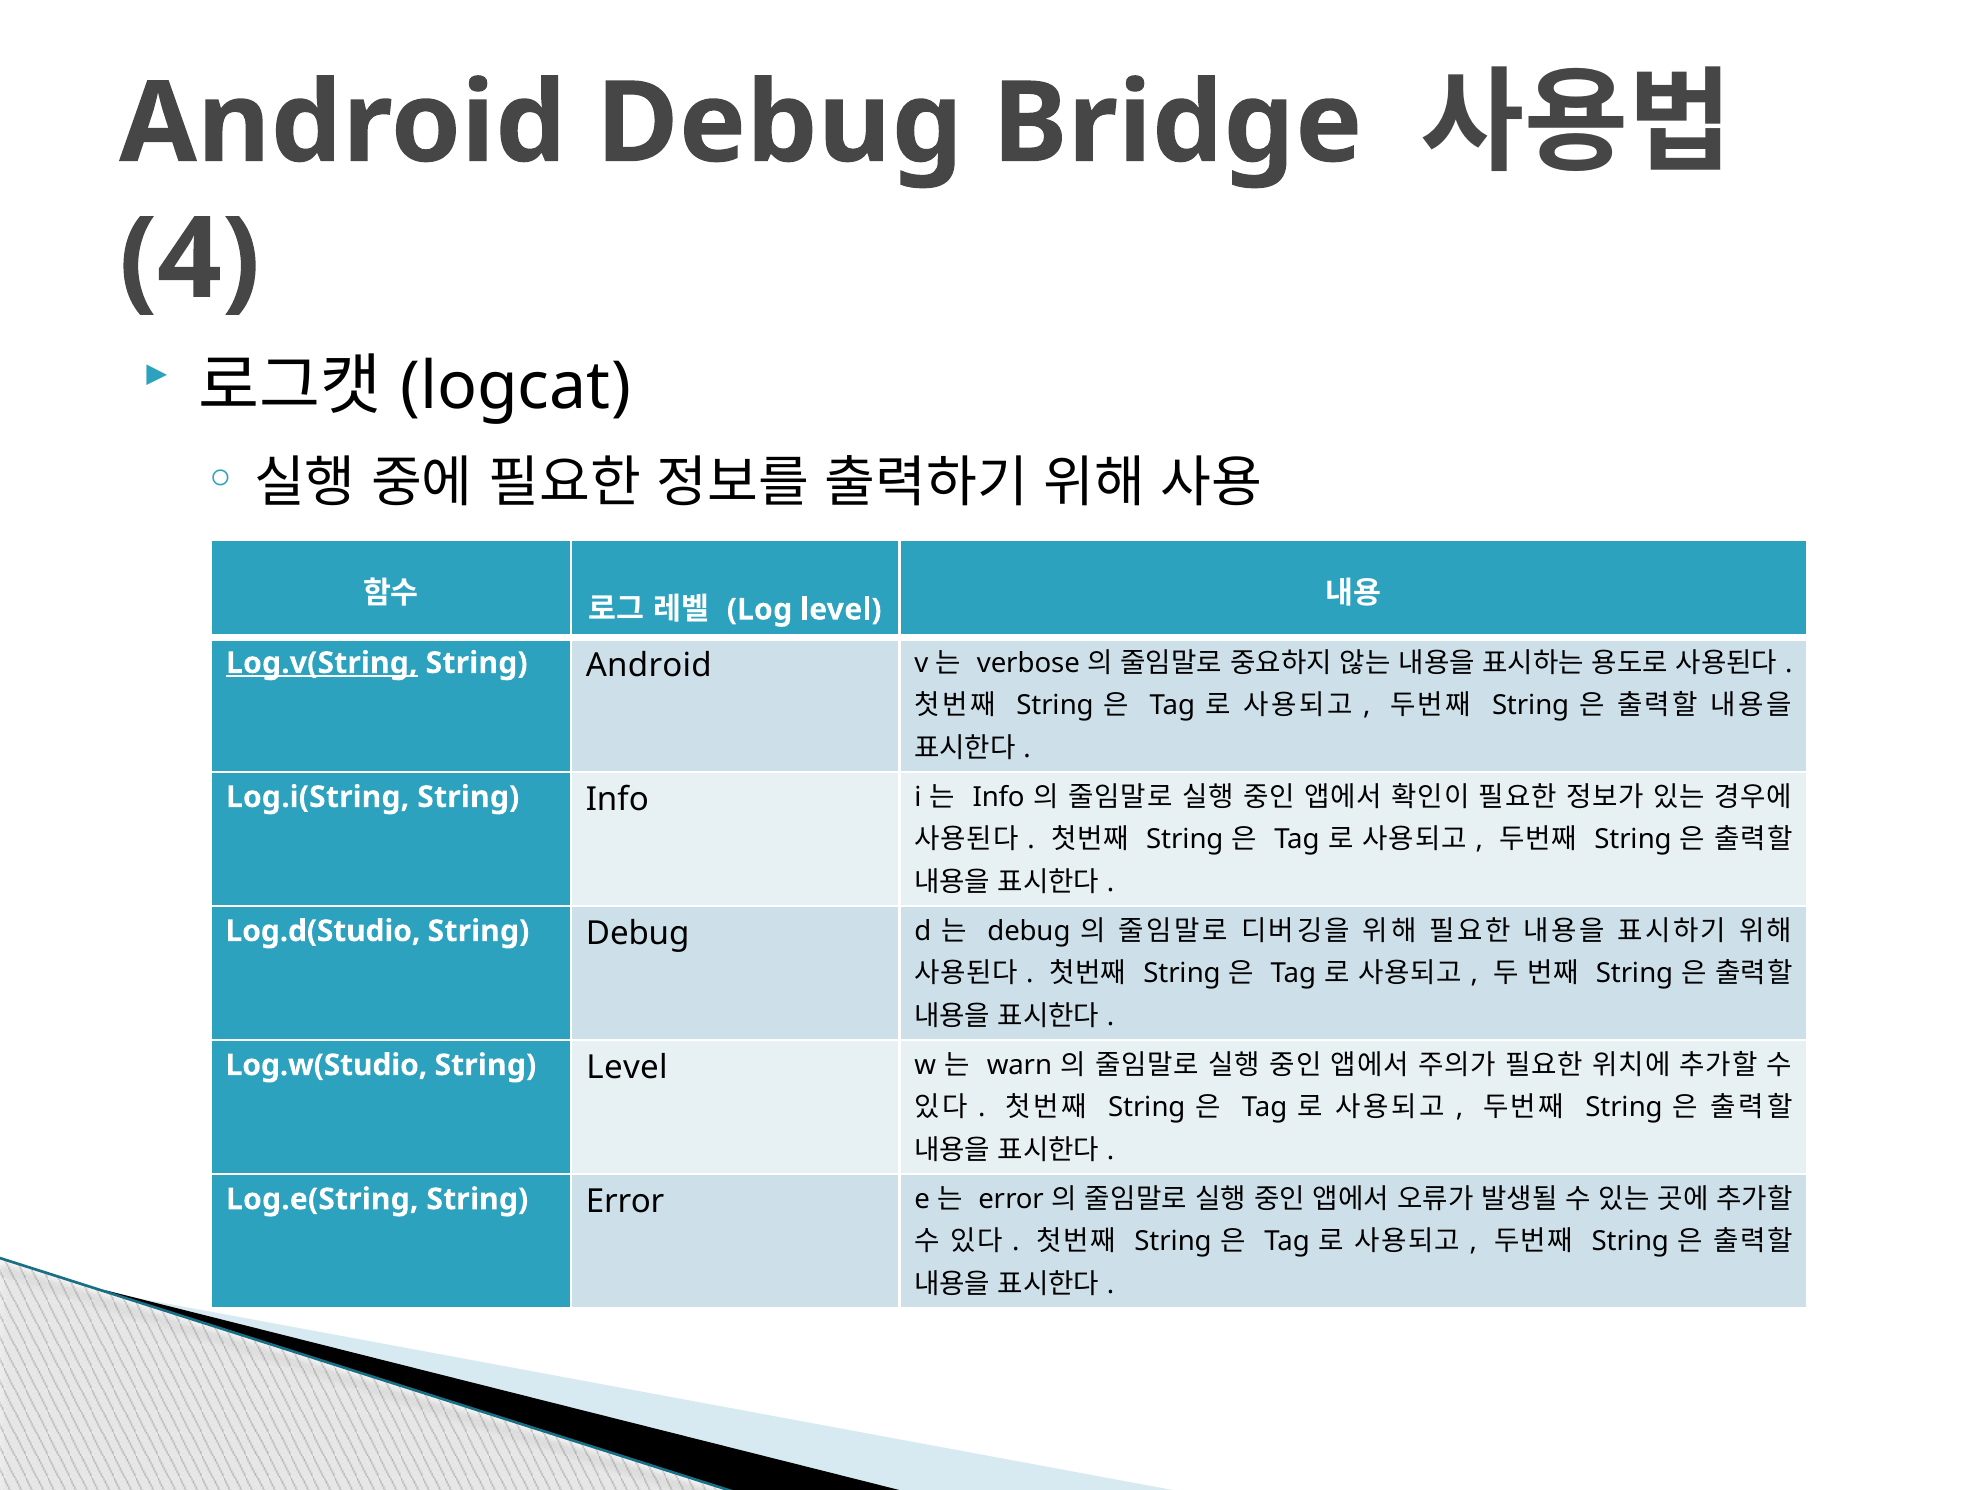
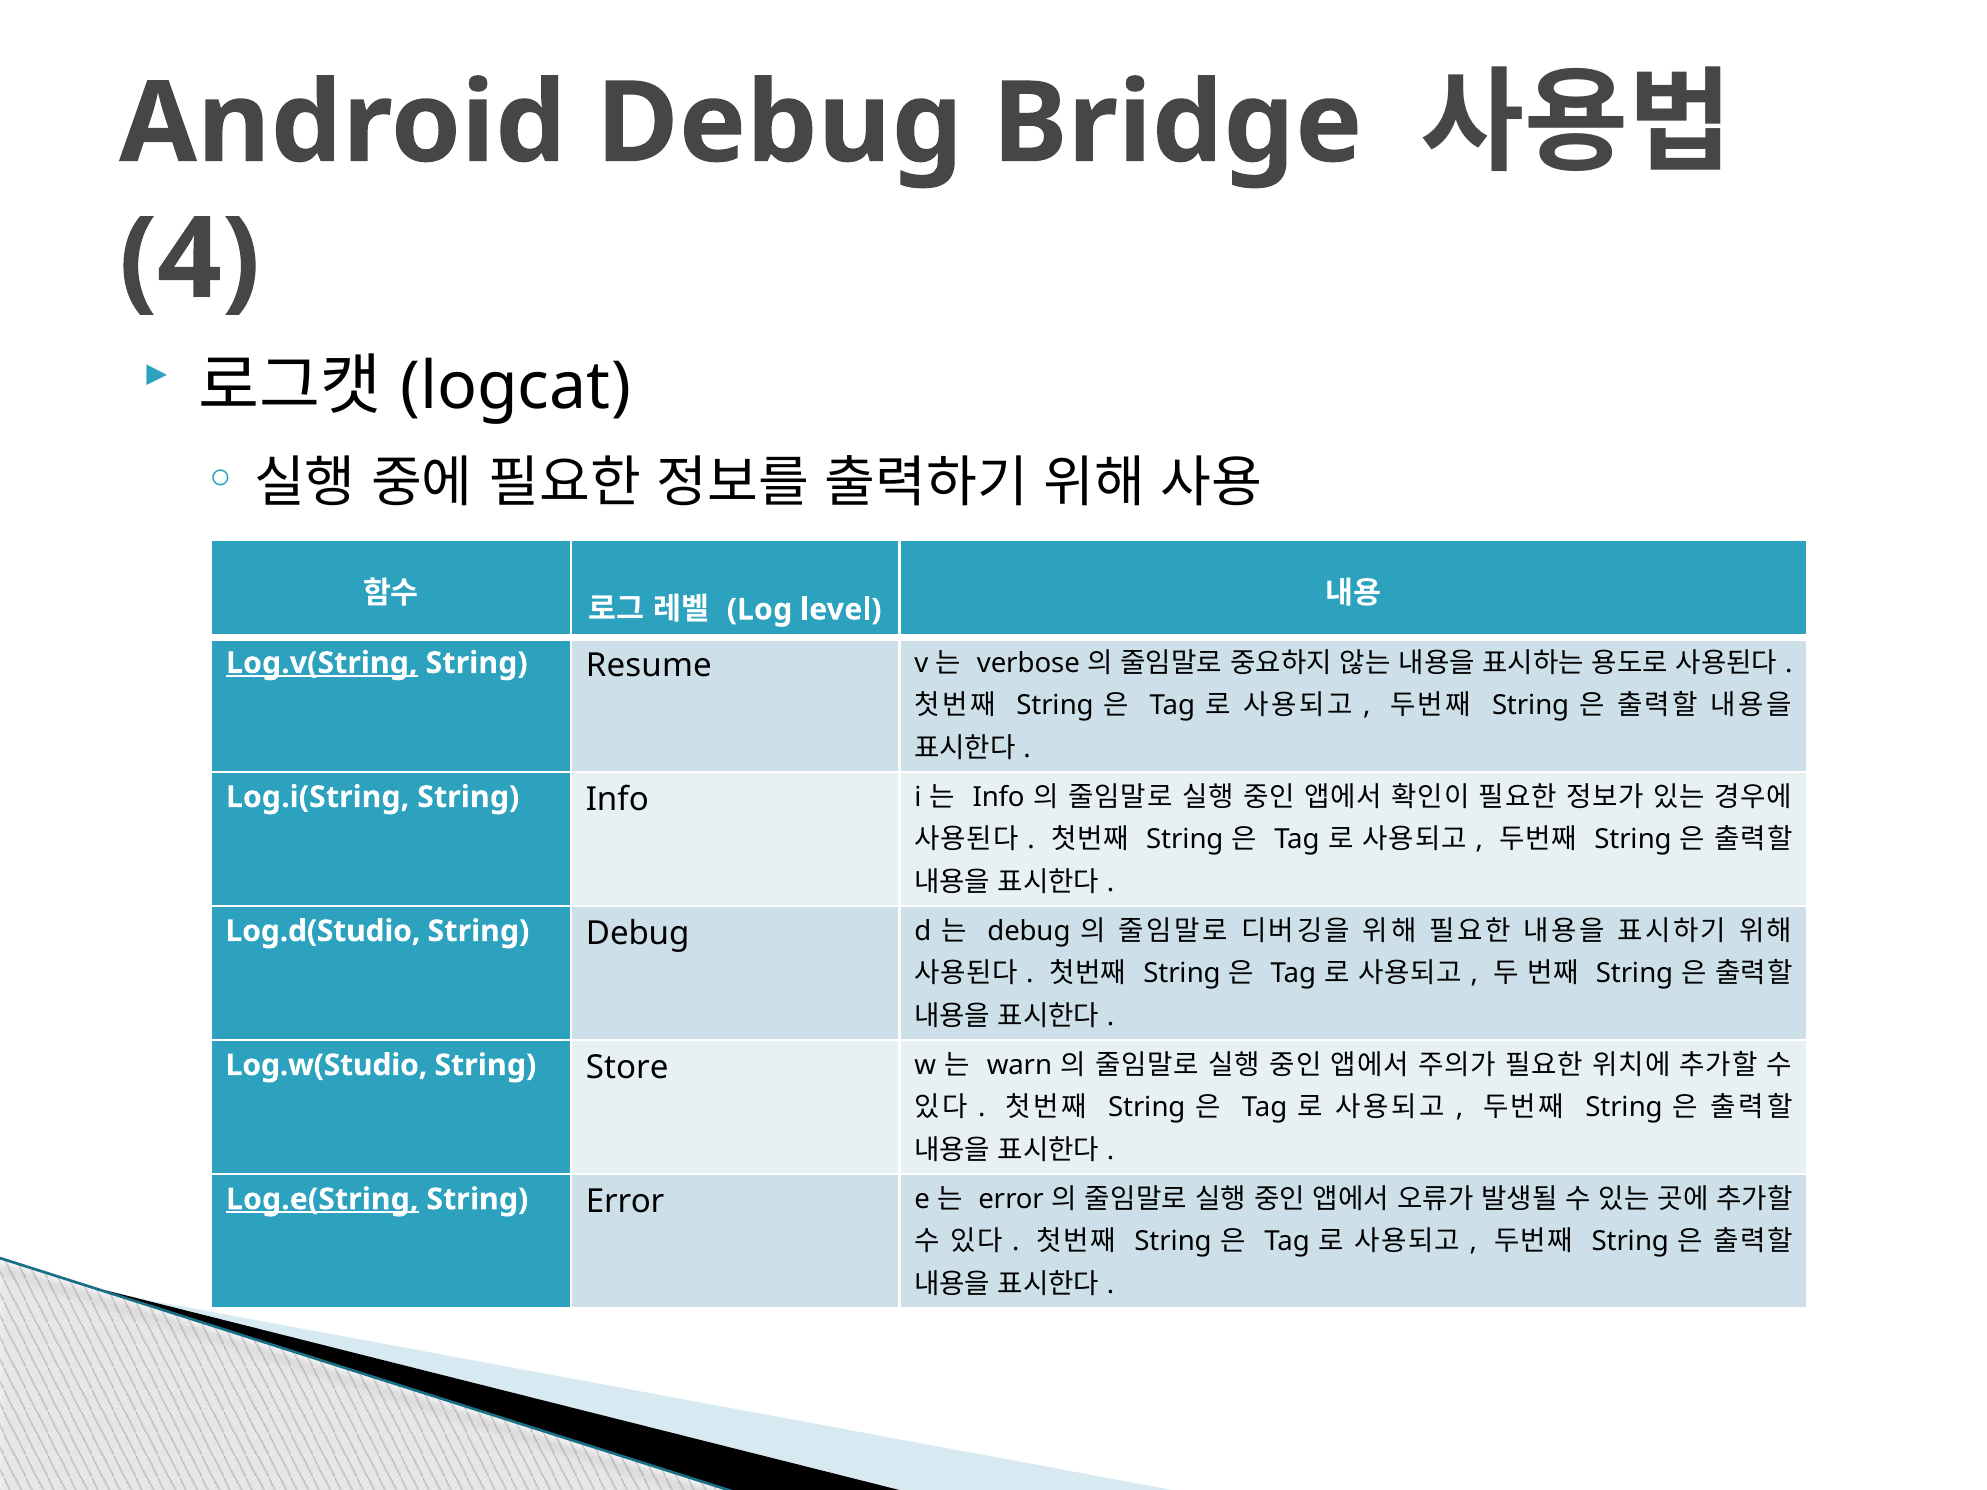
String Android: Android -> Resume (649, 665)
String Level: Level -> Store (627, 1068)
Log.e(String underline: none -> present (322, 1199)
